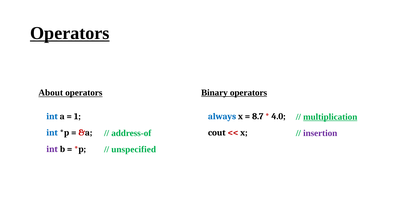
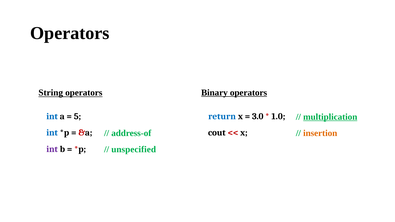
Operators underline: present -> none (70, 33)
About: About -> String (51, 93)
1: 1 -> 5 (77, 117)
always: always -> return (222, 117)
8.7: 8.7 -> 3.0 (258, 117)
4.0: 4.0 -> 1.0 (278, 117)
insertion colour: purple -> orange (320, 133)
